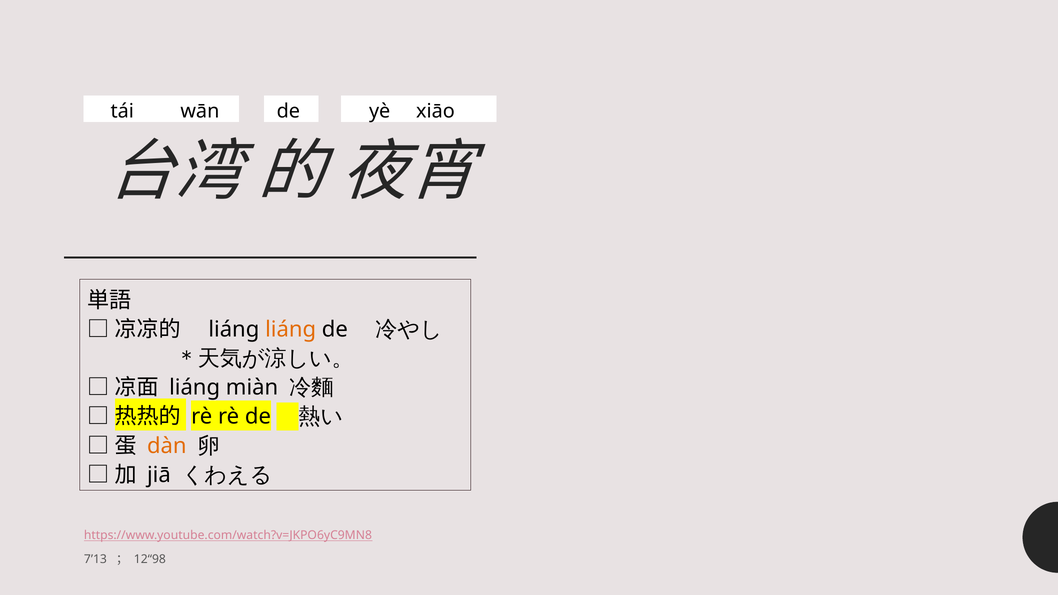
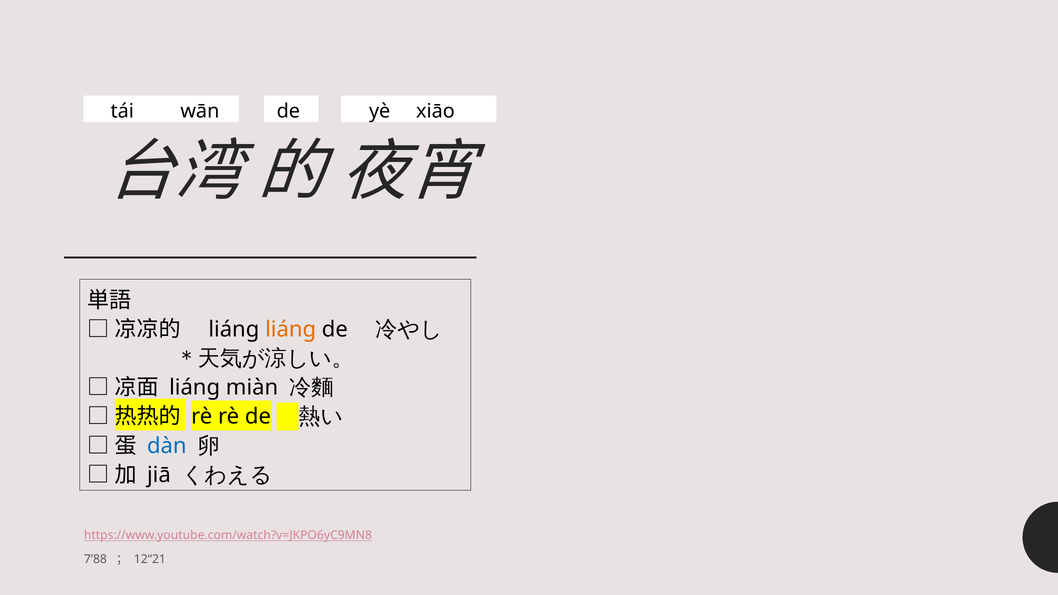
dàn colour: orange -> blue (167, 446)
7’13: 7’13 -> 7’88 (95, 559)
12“98: 12“98 -> 12“21 (150, 559)
